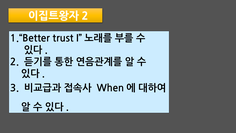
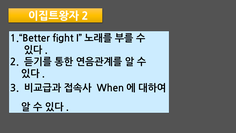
trust: trust -> fight (63, 38)
